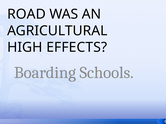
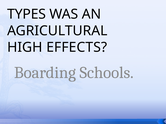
ROAD: ROAD -> TYPES (27, 14)
